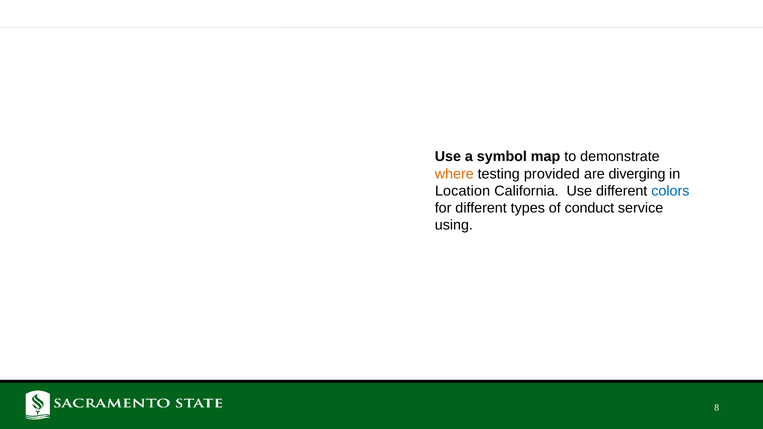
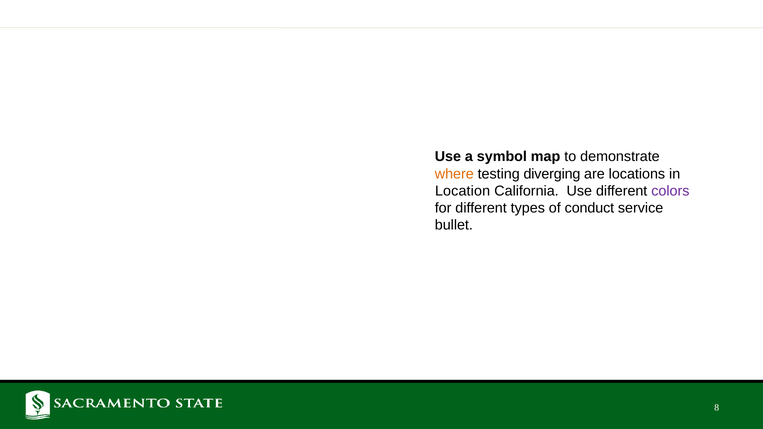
provided: provided -> diverging (552, 174)
diverging: diverging -> locations (637, 174)
colors colour: blue -> purple (670, 191)
using: using -> bullet (454, 225)
